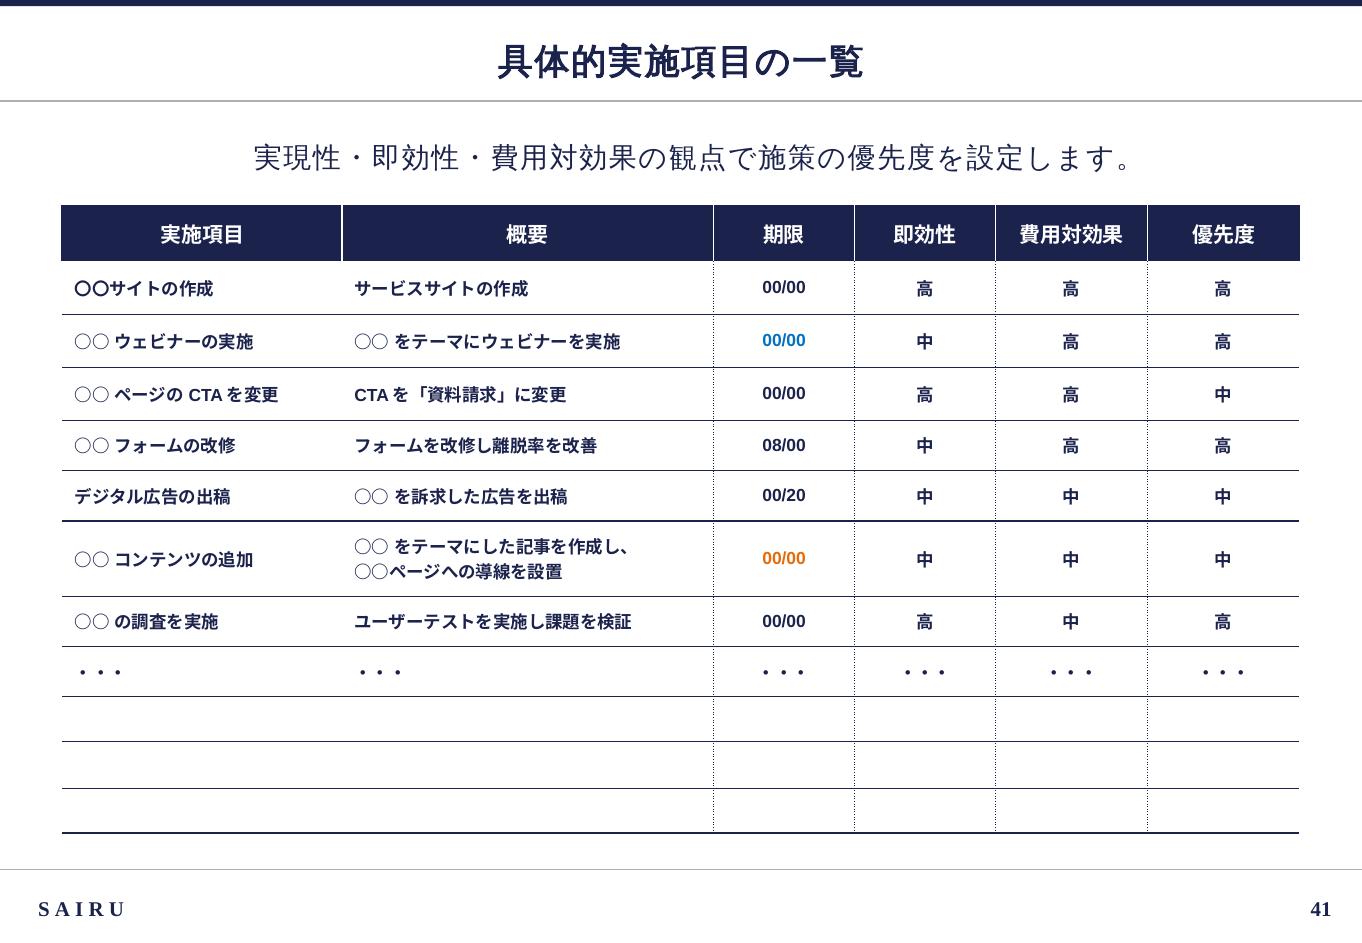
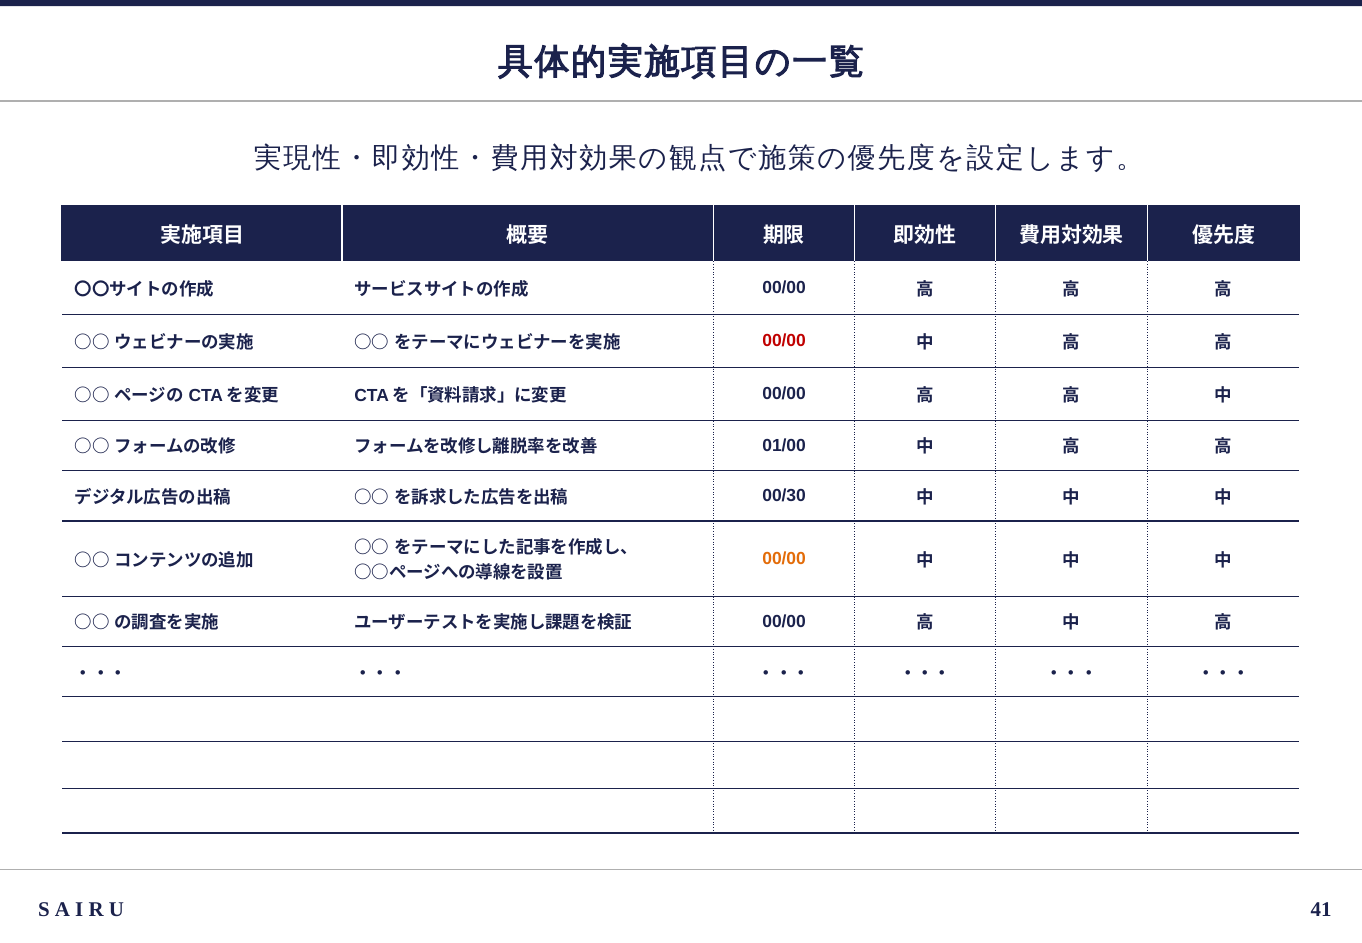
00/00 colour: blue -> red (784, 341)
08/00: 08/00 -> 01/00 (784, 446)
00/20: 00/20 -> 00/30 (784, 496)
